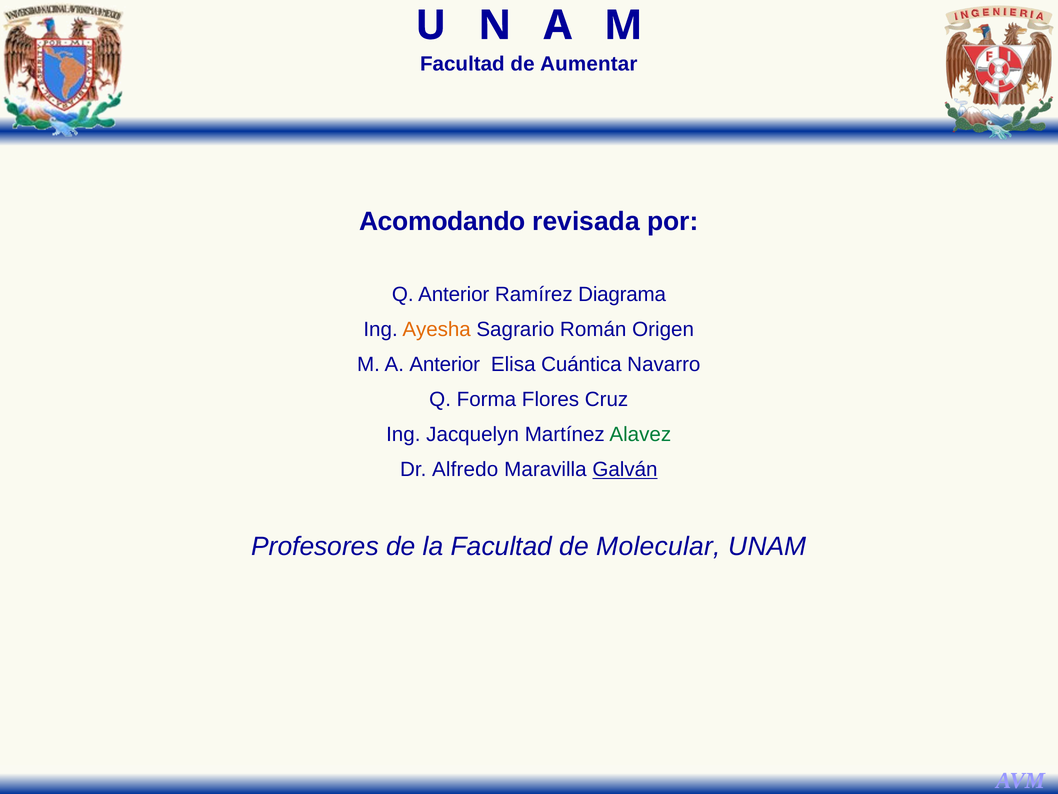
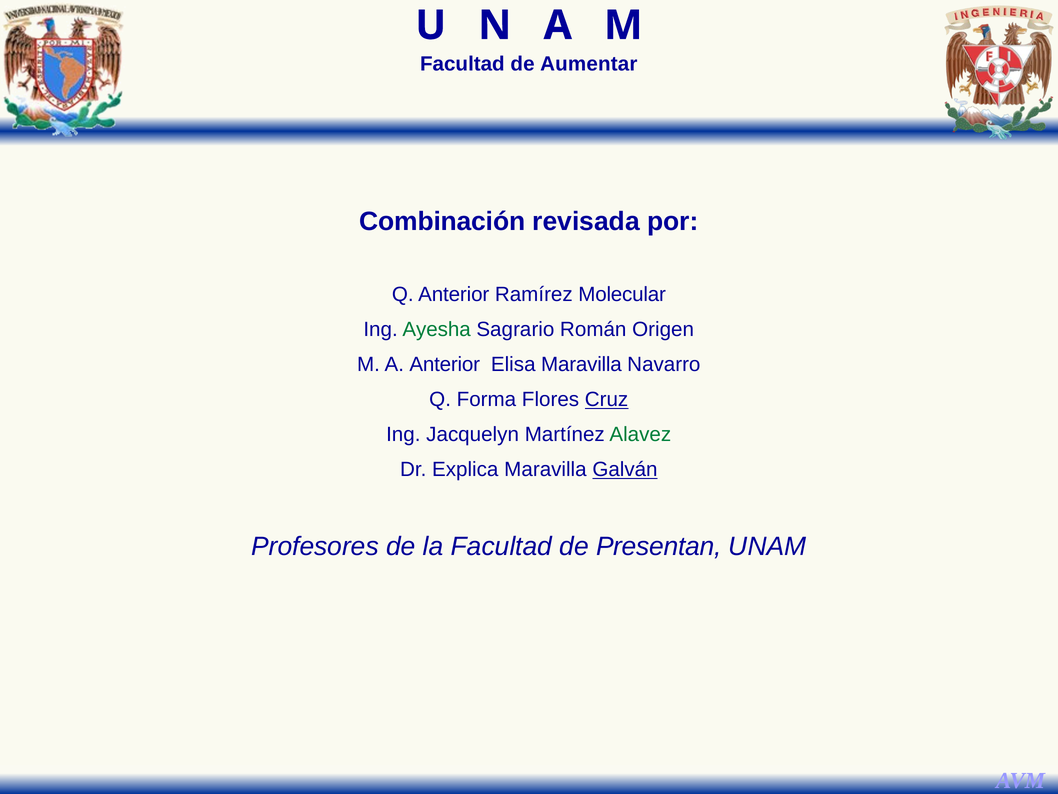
Acomodando: Acomodando -> Combinación (442, 221)
Diagrama: Diagrama -> Molecular (622, 294)
Ayesha colour: orange -> green (437, 329)
Elisa Cuántica: Cuántica -> Maravilla (581, 364)
Cruz underline: none -> present (607, 399)
Alfredo: Alfredo -> Explica (465, 469)
Molecular: Molecular -> Presentan (659, 546)
